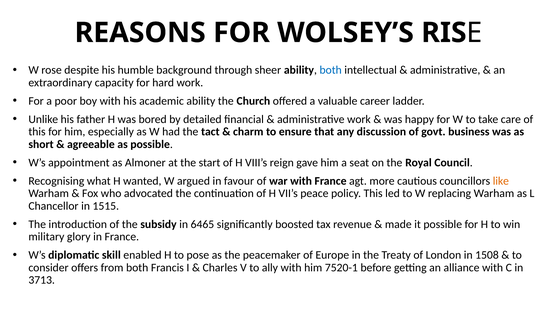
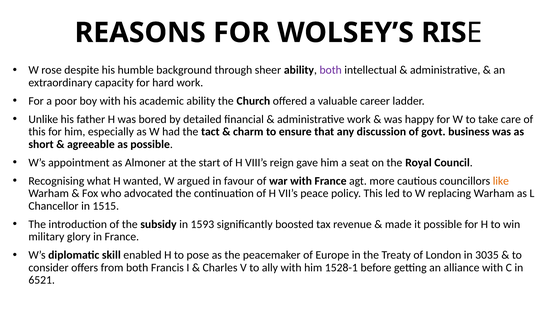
both colour: blue -> purple (331, 70)
6465: 6465 -> 1593 (202, 224)
1508: 1508 -> 3035 (487, 255)
7520-1: 7520-1 -> 1528-1 (341, 268)
3713: 3713 -> 6521 (42, 280)
